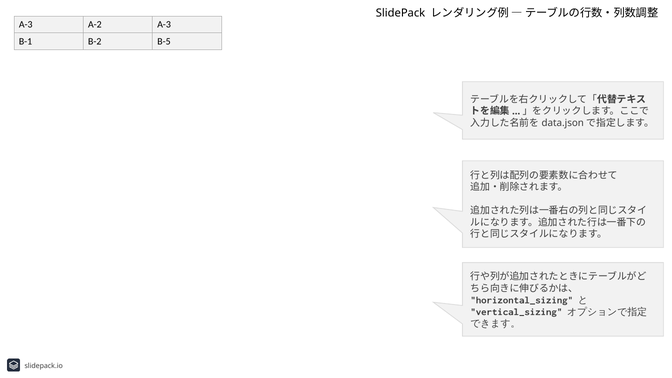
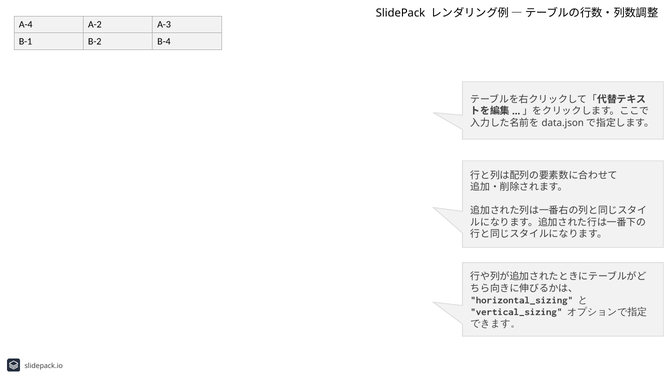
A-3: A-3 -> A-4 (26, 24)
B-5: B-5 -> B-4 (164, 41)
